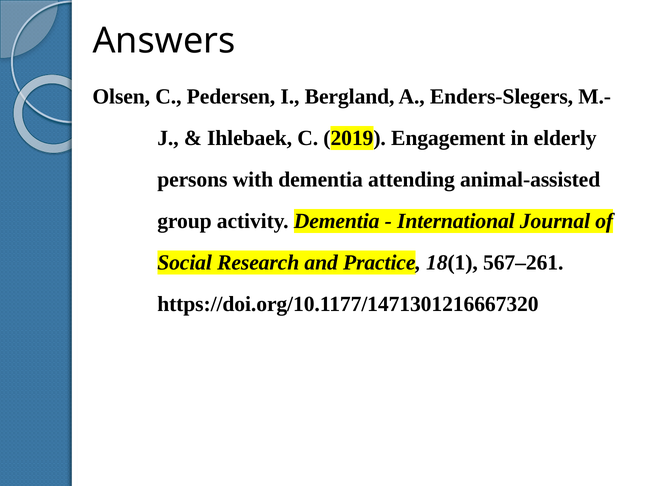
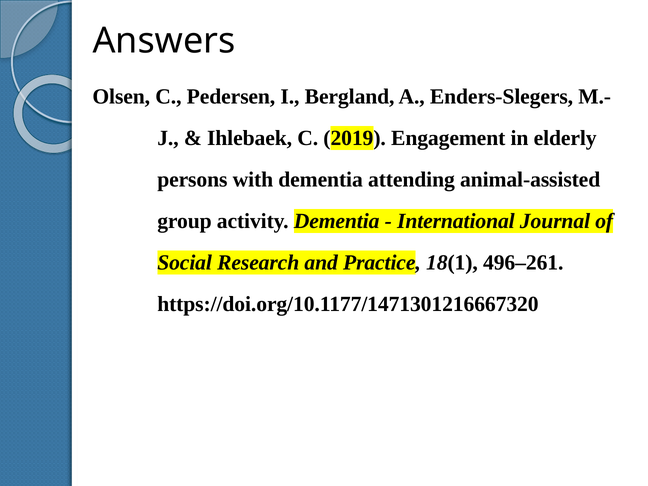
567–261: 567–261 -> 496–261 (523, 263)
